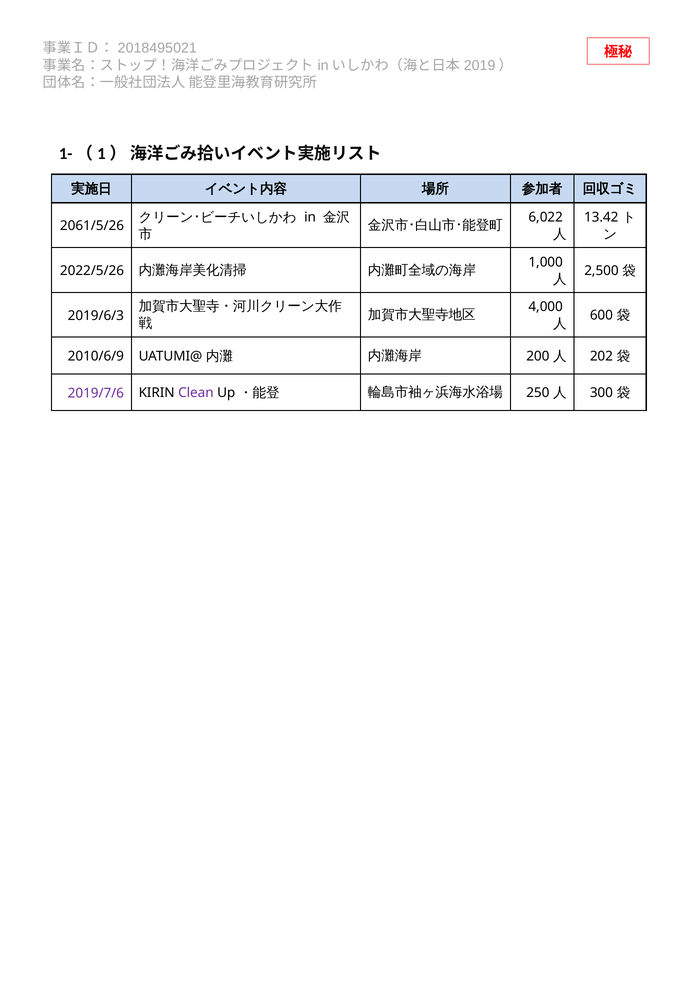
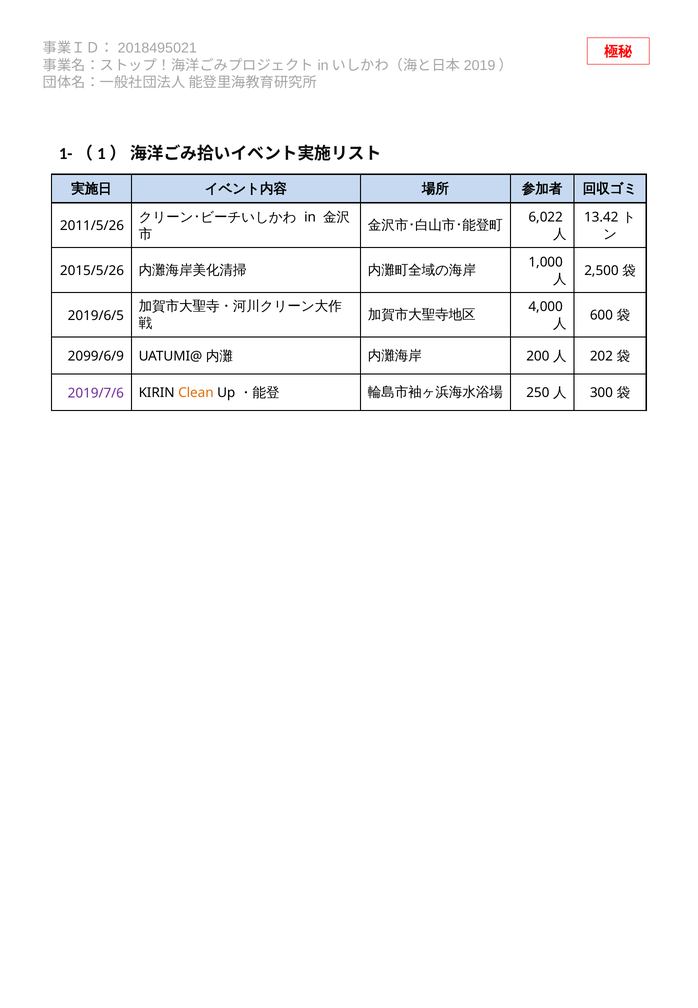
2061/5/26: 2061/5/26 -> 2011/5/26 (92, 226)
2022/5/26: 2022/5/26 -> 2015/5/26 (92, 271)
2019/6/3: 2019/6/3 -> 2019/6/5 (96, 316)
2010/6/9: 2010/6/9 -> 2099/6/9 (96, 356)
Clean colour: purple -> orange (196, 393)
